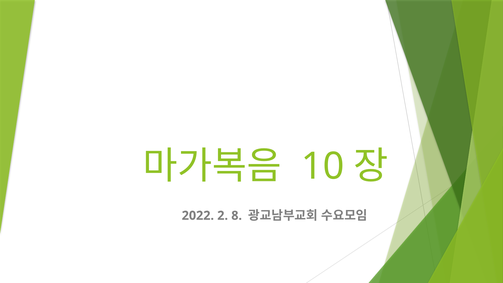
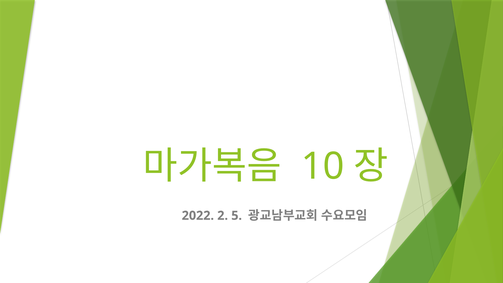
8: 8 -> 5 (237, 216)
